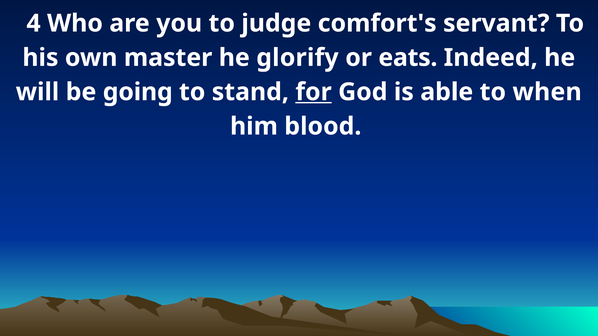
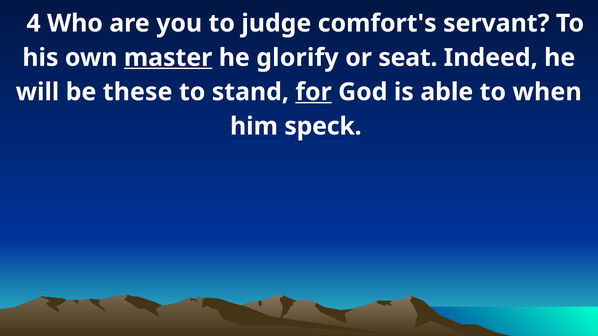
master underline: none -> present (168, 58)
eats: eats -> seat (408, 58)
going: going -> these (138, 92)
blood: blood -> speck (323, 126)
